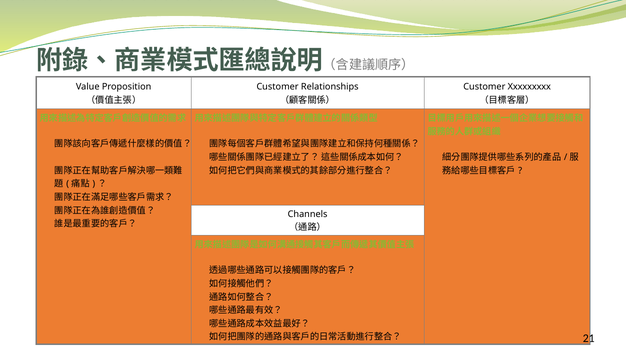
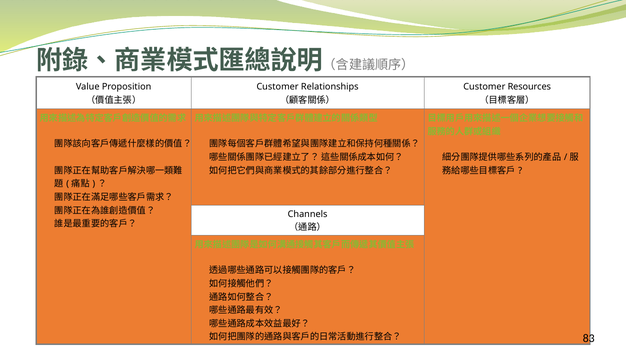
Xxxxxxxxx: Xxxxxxxxx -> Resources (529, 87)
21: 21 -> 83 (589, 339)
